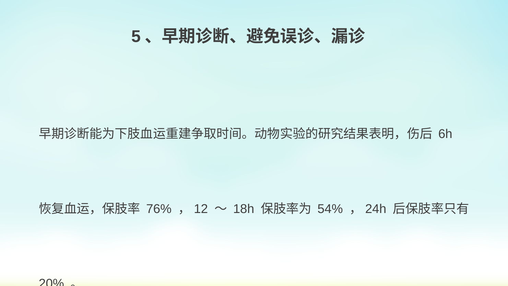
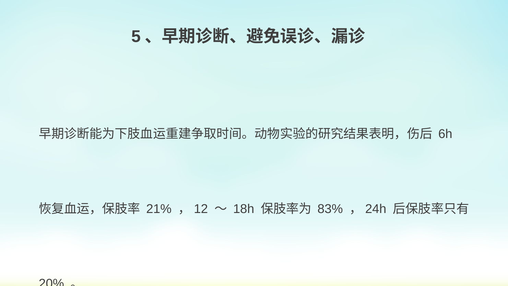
76%: 76% -> 21% (159, 209)
54%: 54% -> 83% (330, 209)
